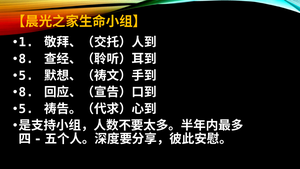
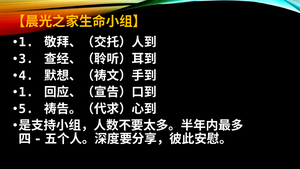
8: 8 -> 3 (26, 59)
5: 5 -> 4 (26, 76)
8: 8 -> 1 (26, 92)
